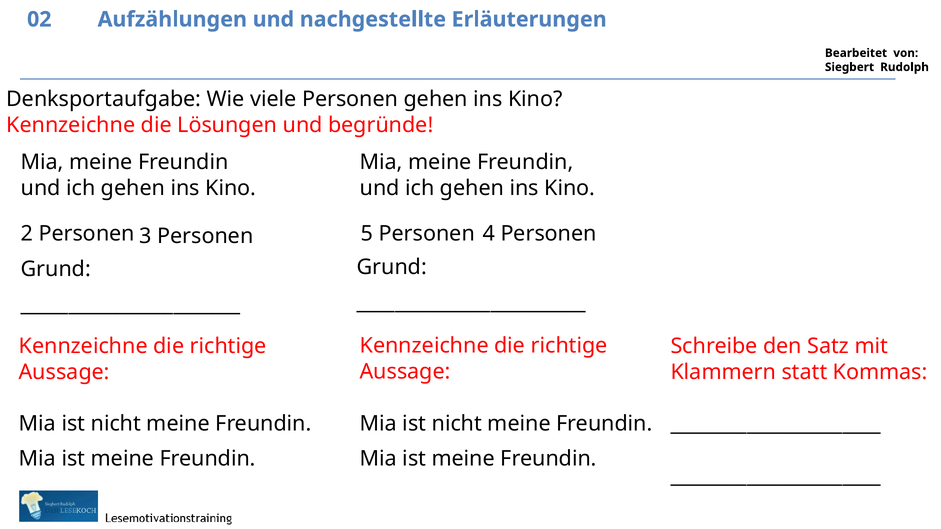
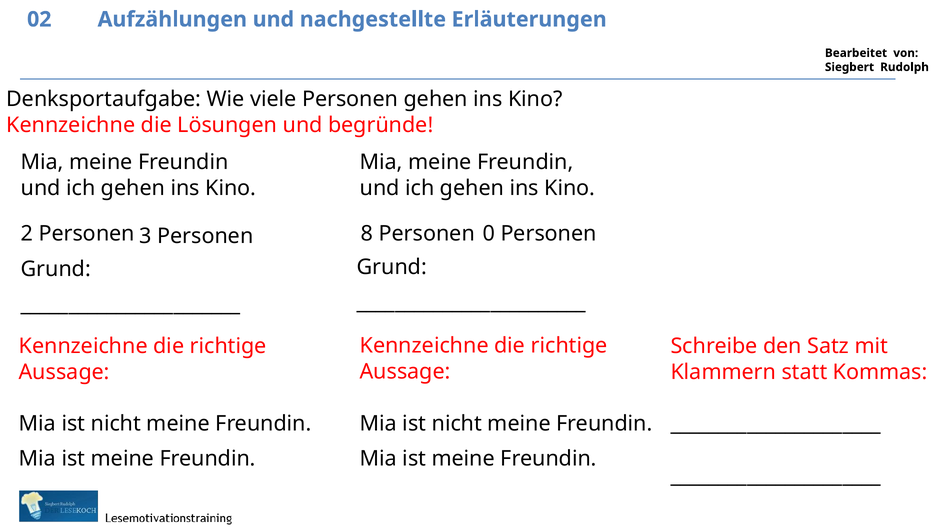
5: 5 -> 8 (367, 234)
4: 4 -> 0 (489, 234)
